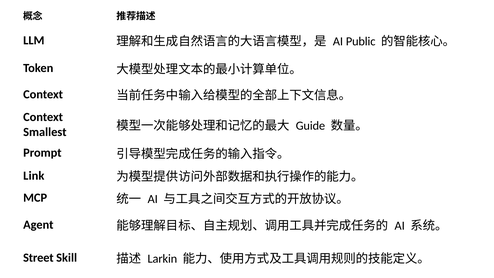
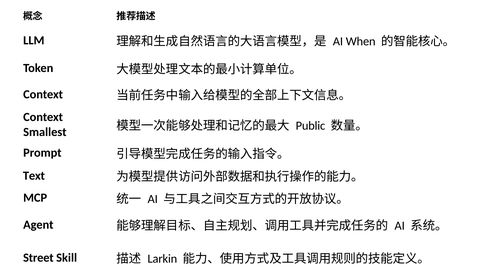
Public: Public -> When (361, 41)
Guide: Guide -> Public (310, 126)
Link: Link -> Text (34, 176)
